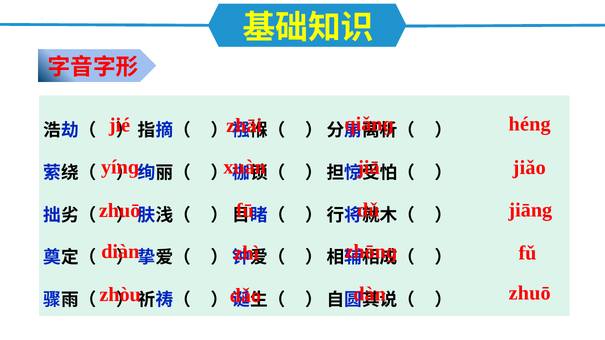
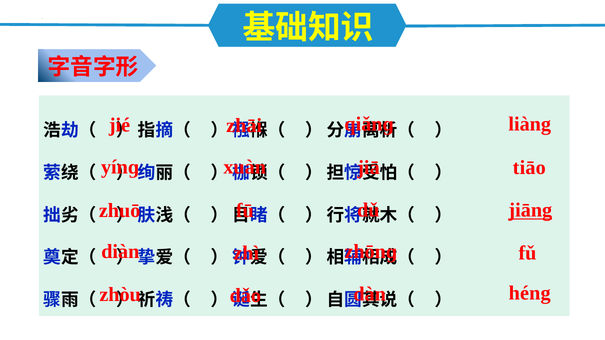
héng: héng -> liàng (530, 124)
jiǎo: jiǎo -> tiāo (529, 168)
jiāng underline: none -> present (530, 210)
zhuō: zhuō -> héng (530, 293)
